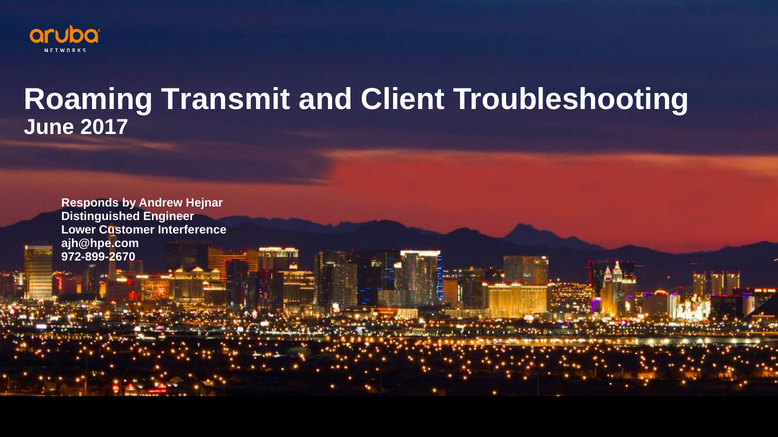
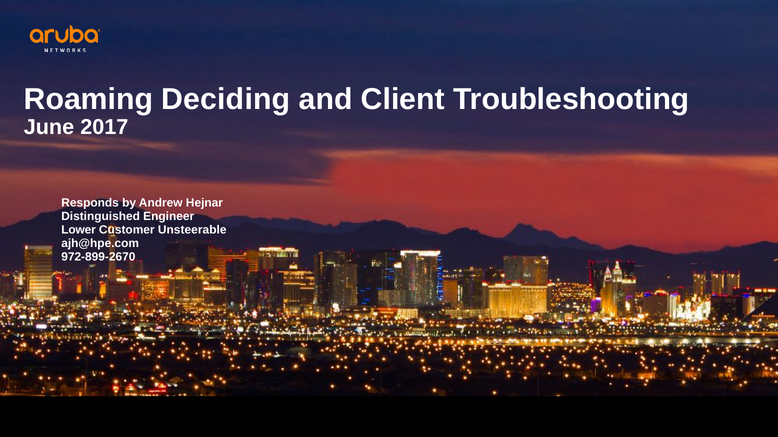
Transmit: Transmit -> Deciding (226, 99)
Interference: Interference -> Unsteerable (192, 230)
